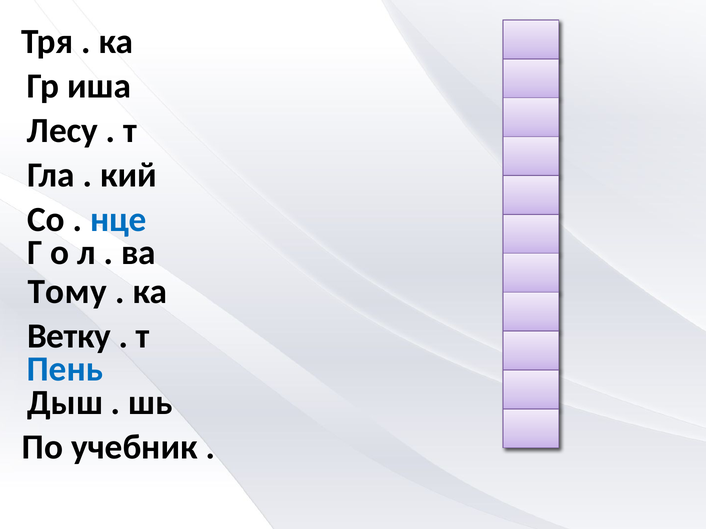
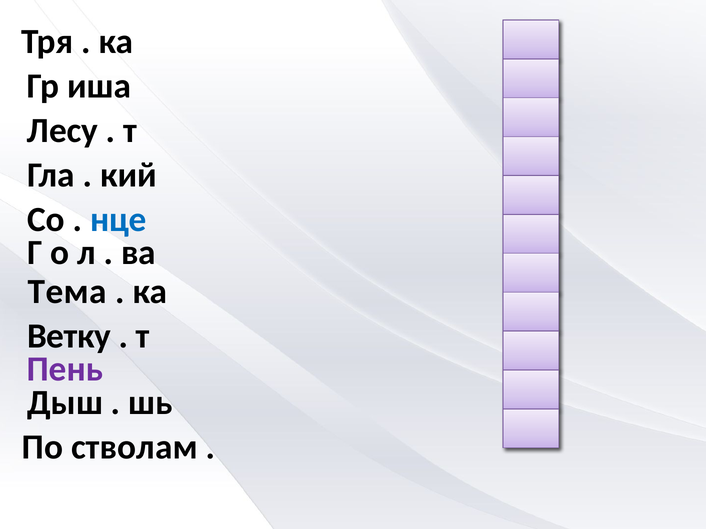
Тому: Тому -> Тема (67, 292)
Пень colour: blue -> purple (65, 370)
учебник: учебник -> стволам (134, 448)
